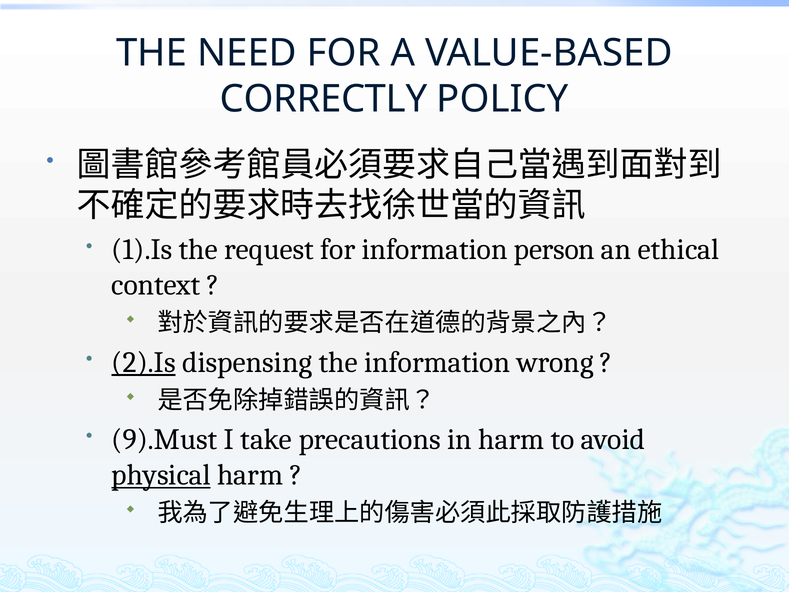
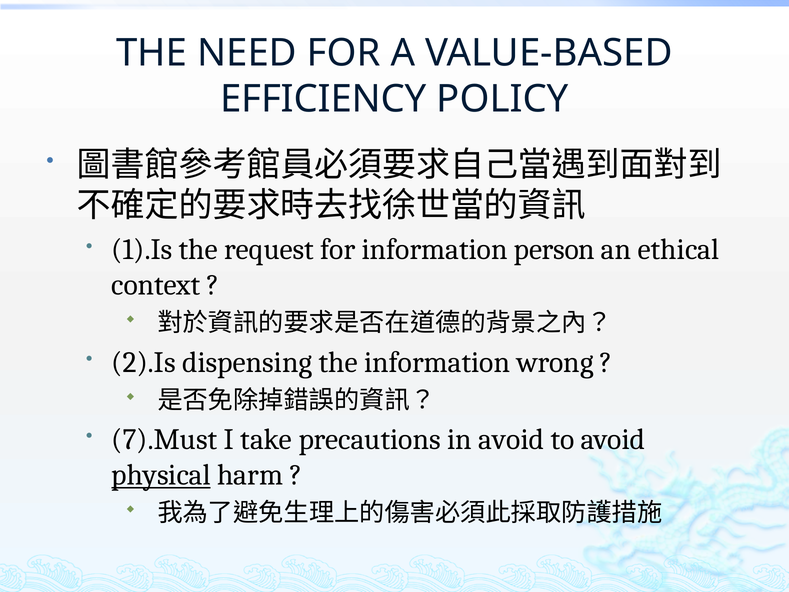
CORRECTLY: CORRECTLY -> EFFICIENCY (323, 99)
2).Is underline: present -> none (144, 362)
9).Must: 9).Must -> 7).Must (164, 439)
in harm: harm -> avoid (511, 439)
